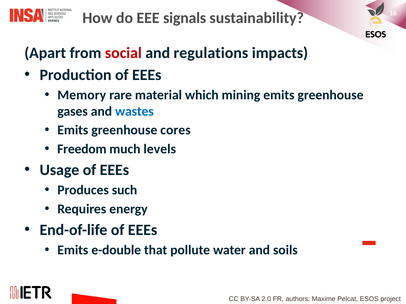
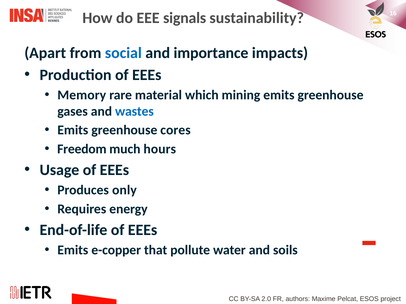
social colour: red -> blue (123, 53)
regulations: regulations -> importance (211, 53)
levels: levels -> hours (160, 149)
such: such -> only (124, 190)
e-double: e-double -> e-copper (116, 250)
